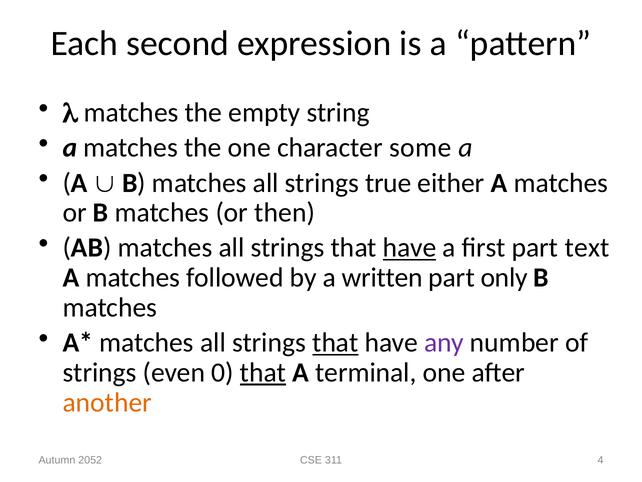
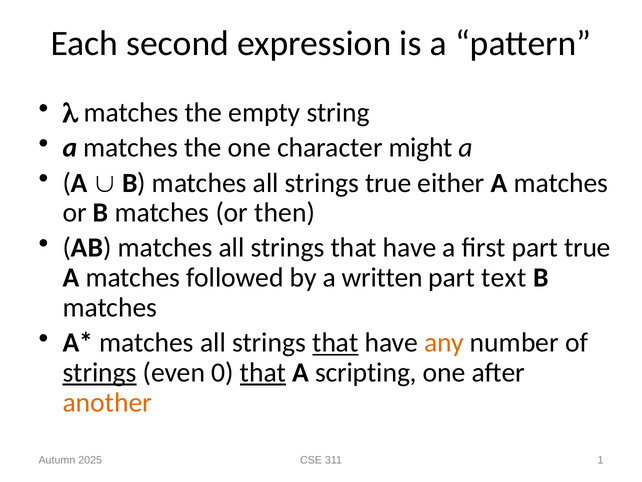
some: some -> might (421, 148)
have underline: present -> none (410, 248)
part text: text -> true (587, 248)
only: only -> text (504, 277)
any colour: purple -> orange (444, 342)
strings underline: none -> present (100, 372)
terminal: terminal -> scripting (366, 372)
2052: 2052 -> 2025 (90, 460)
4: 4 -> 1 (601, 460)
